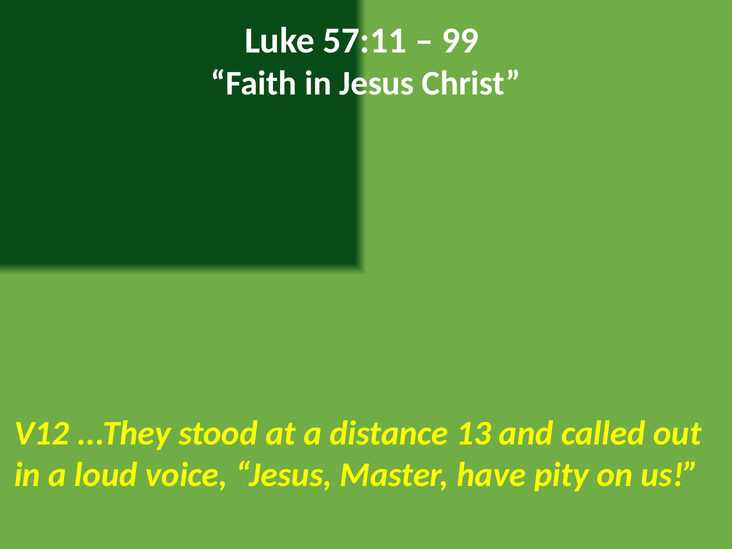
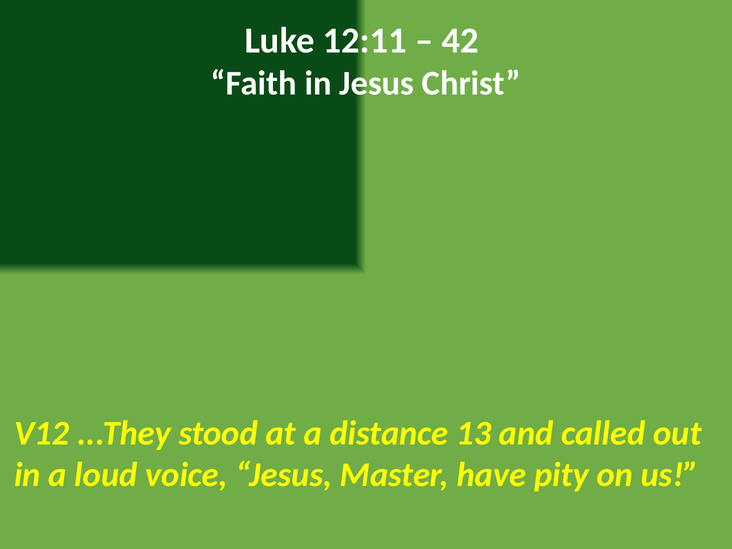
57:11: 57:11 -> 12:11 (365, 41)
99: 99 -> 42 (460, 41)
